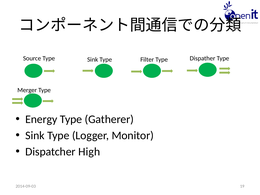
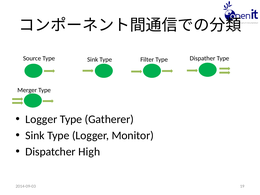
Energy: Energy -> Logger (41, 119)
